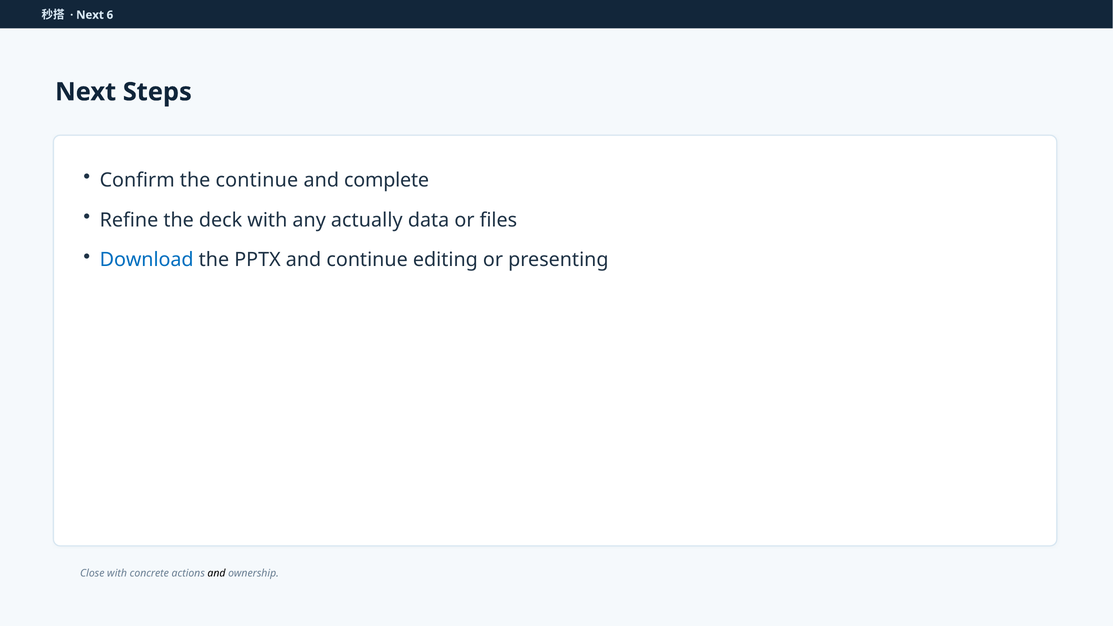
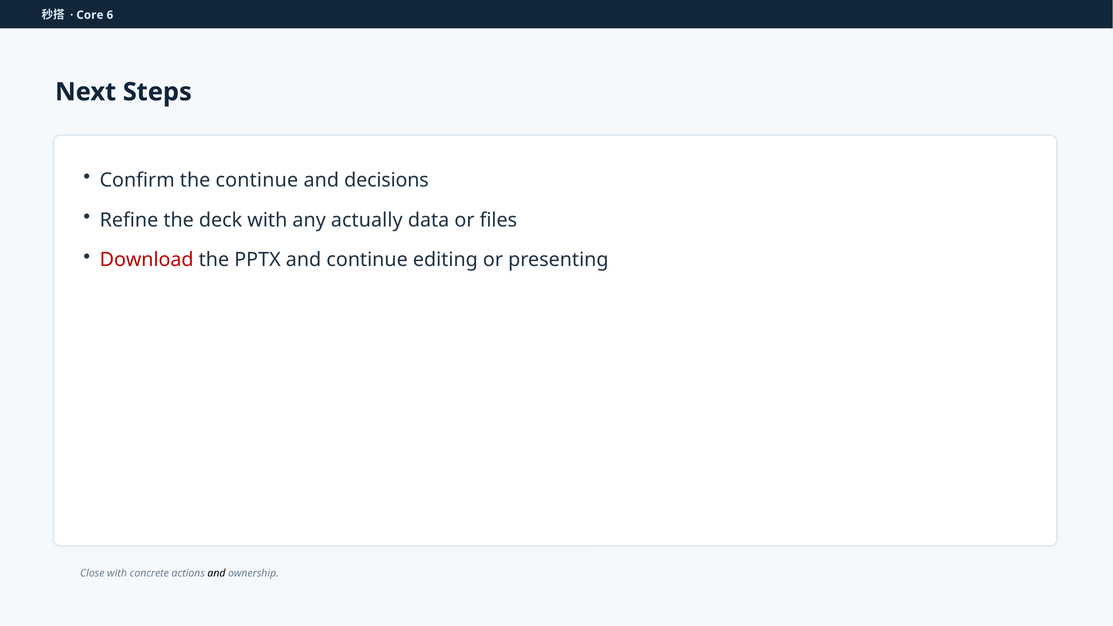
Next: Next -> Core (90, 15)
complete: complete -> decisions (387, 180)
Download colour: blue -> red (147, 260)
